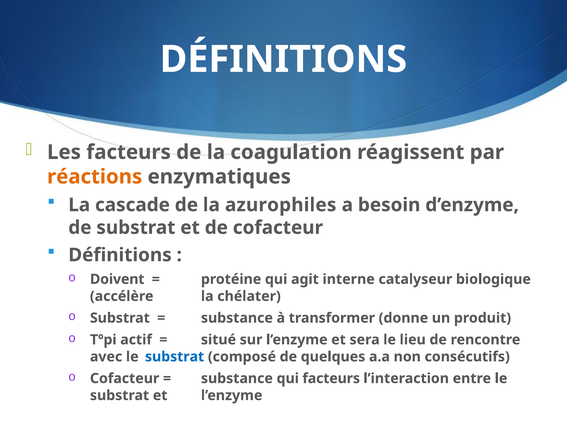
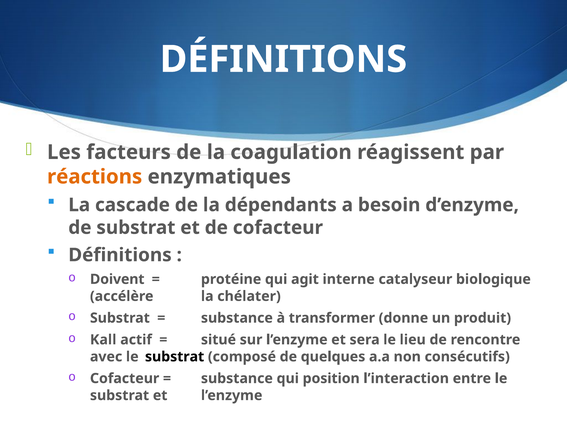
azurophiles: azurophiles -> dépendants (281, 205)
Tºpi: Tºpi -> Kall (103, 340)
substrat colour: blue -> black (175, 357)
qui facteurs: facteurs -> position (331, 379)
